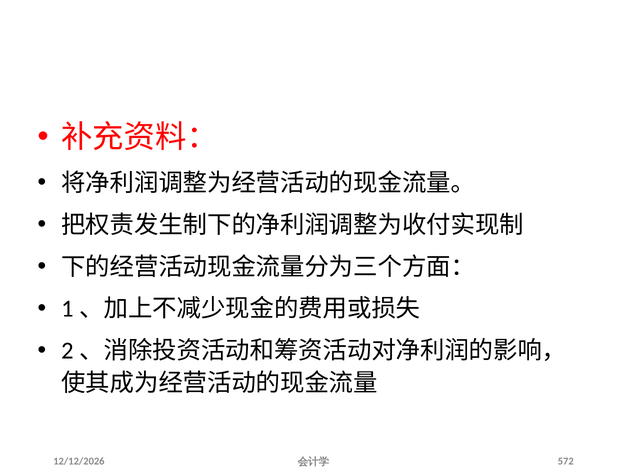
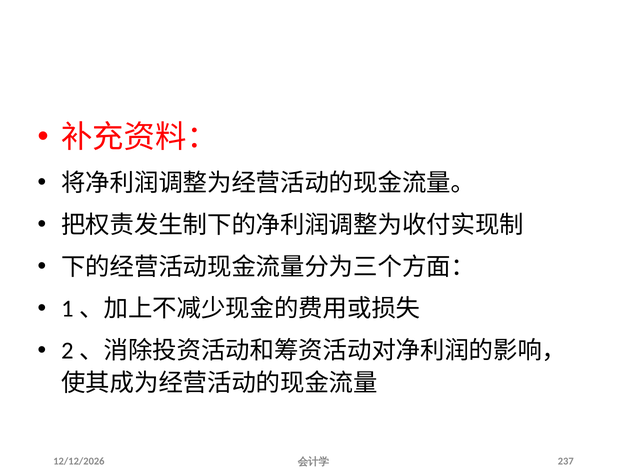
572: 572 -> 237 (566, 462)
